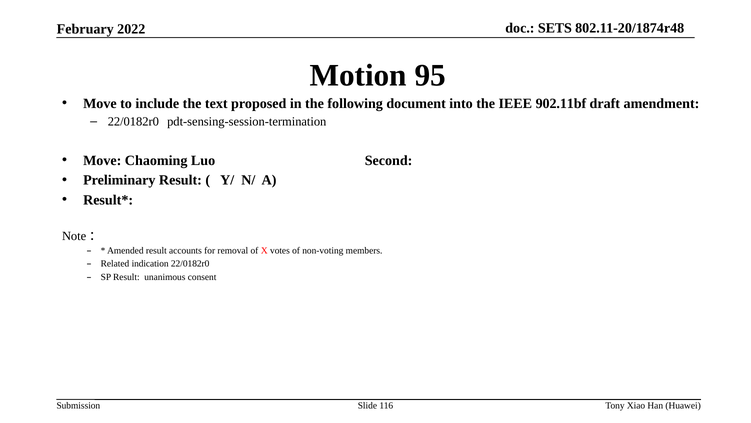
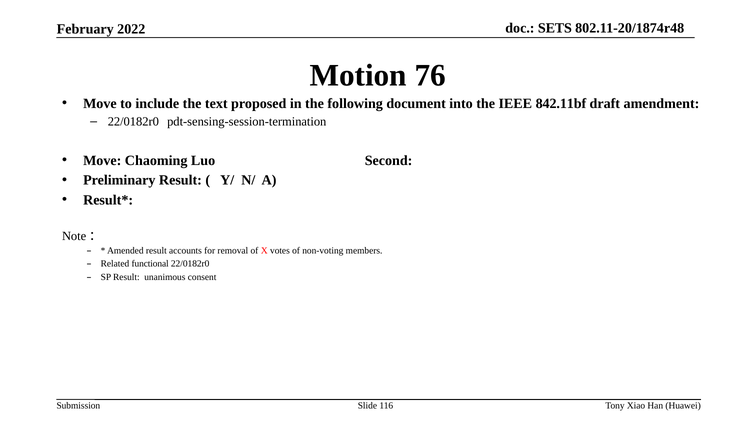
95: 95 -> 76 (430, 75)
902.11bf: 902.11bf -> 842.11bf (561, 103)
indication: indication -> functional (150, 264)
